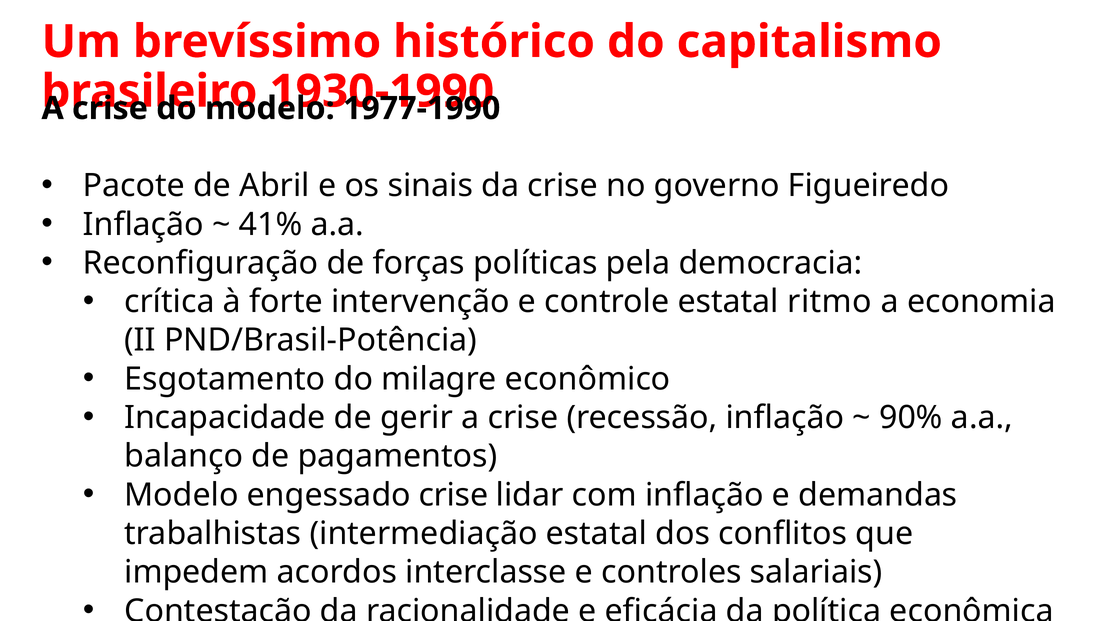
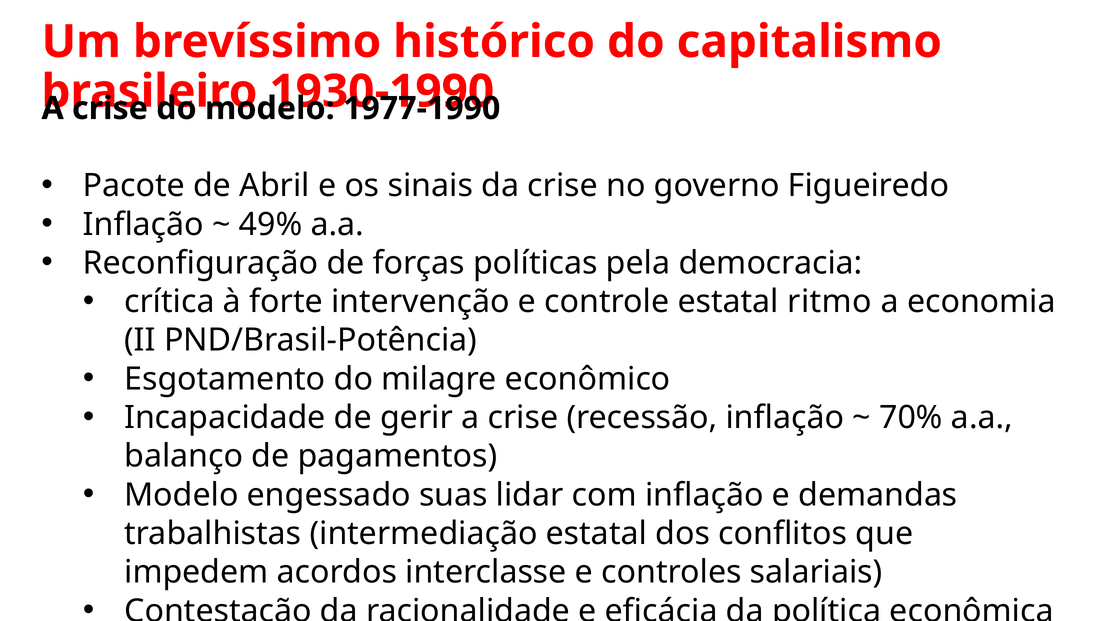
41%: 41% -> 49% (271, 224)
90%: 90% -> 70% (911, 418)
engessado crise: crise -> suas (453, 495)
